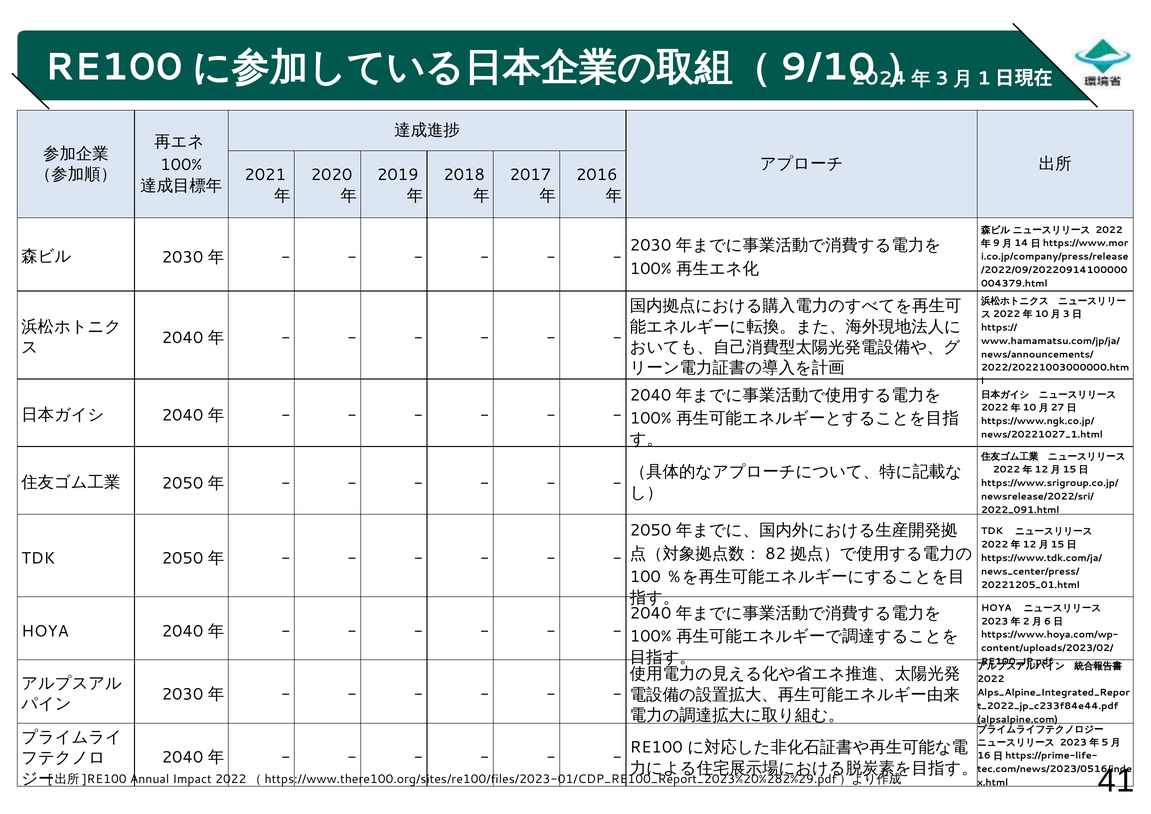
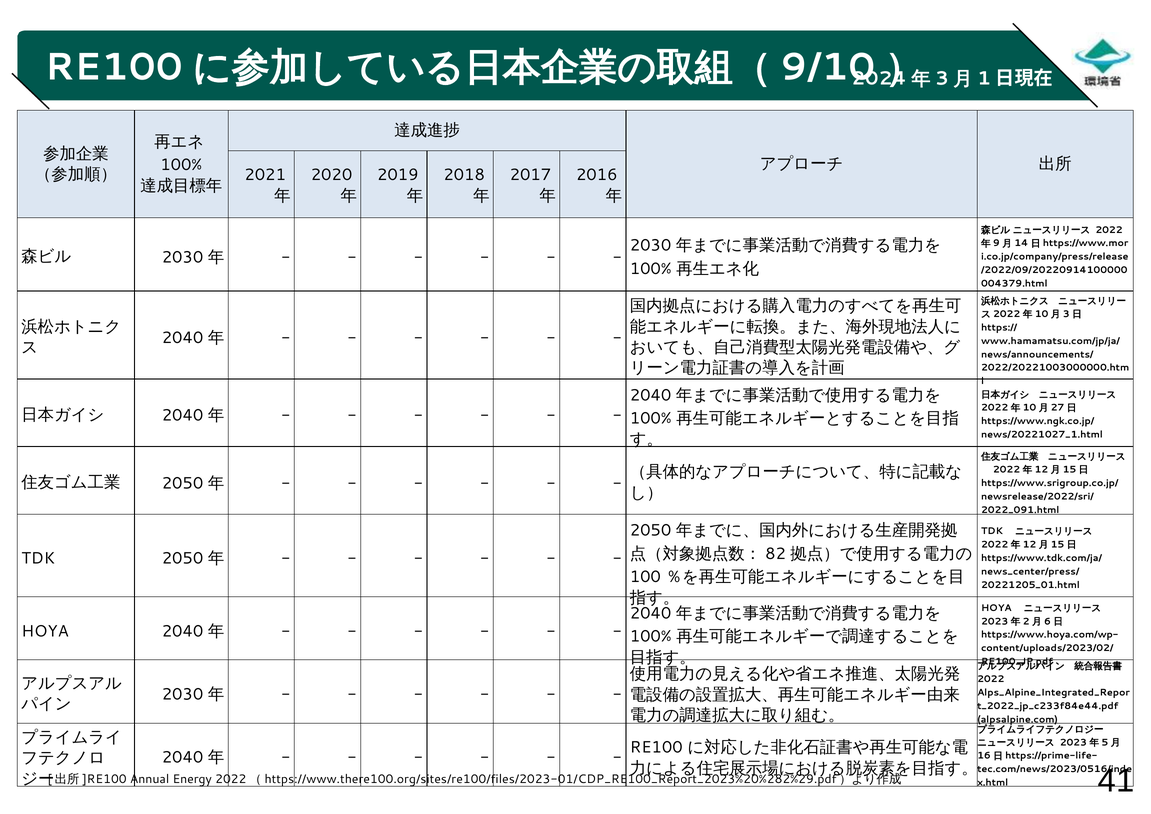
Impact: Impact -> Energy (192, 779)
